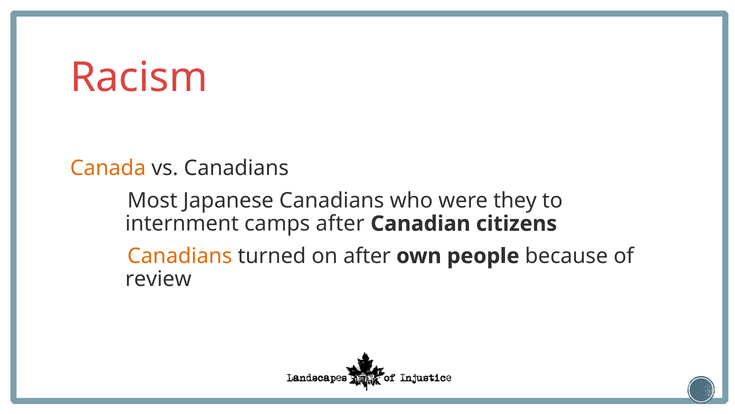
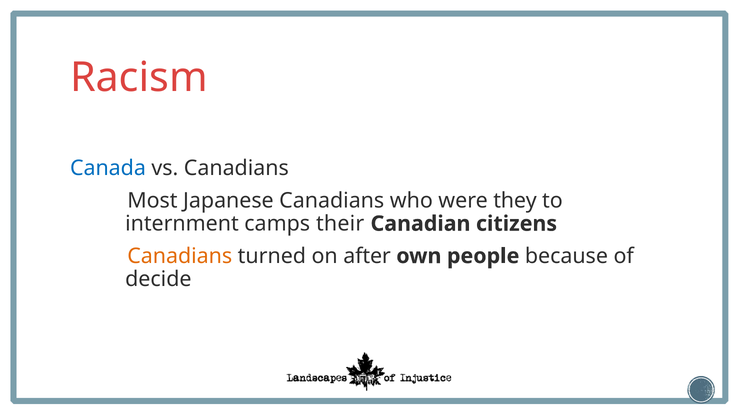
Canada colour: orange -> blue (108, 168)
camps after: after -> their (340, 223)
review: review -> decide (158, 279)
